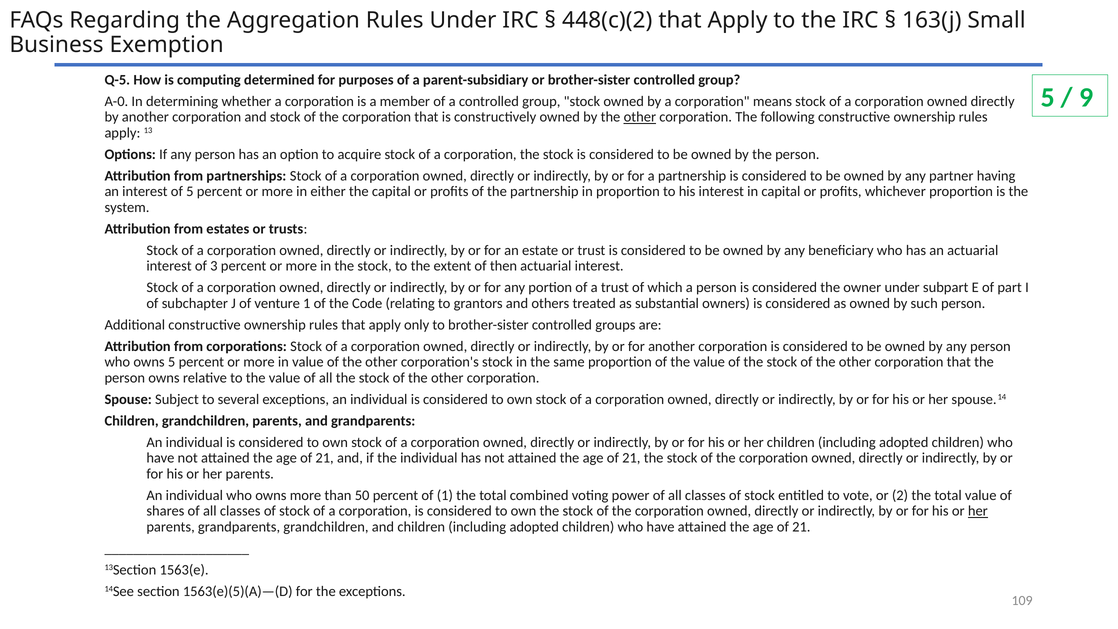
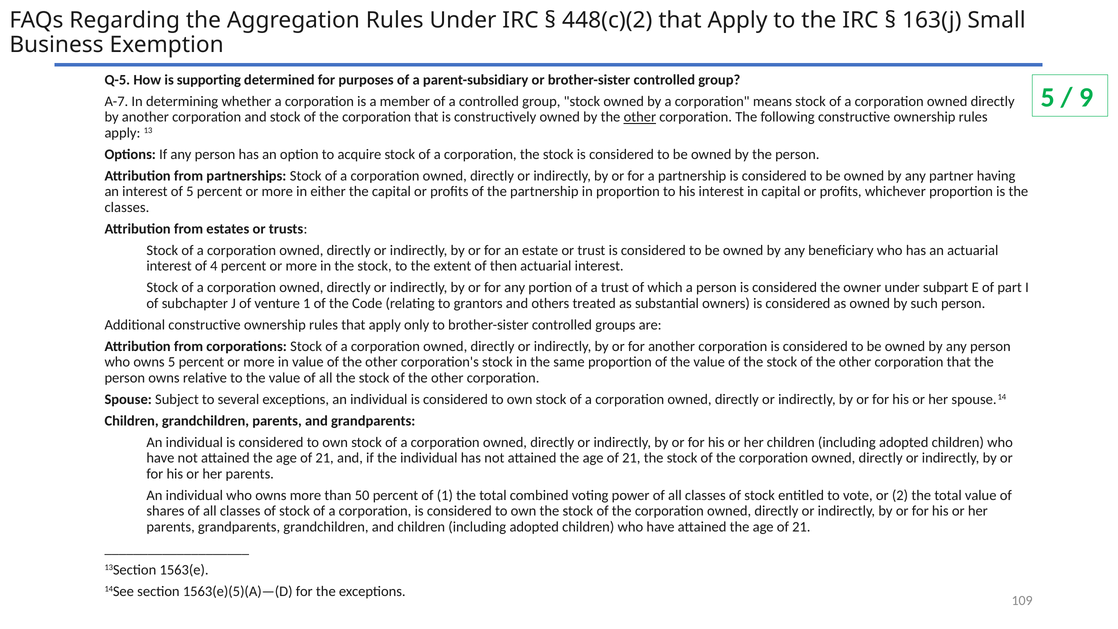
computing: computing -> supporting (209, 80)
A-0: A-0 -> A-7 (116, 101)
system: system -> classes (127, 207)
3: 3 -> 4 (214, 266)
her underline: present -> none (978, 511)
